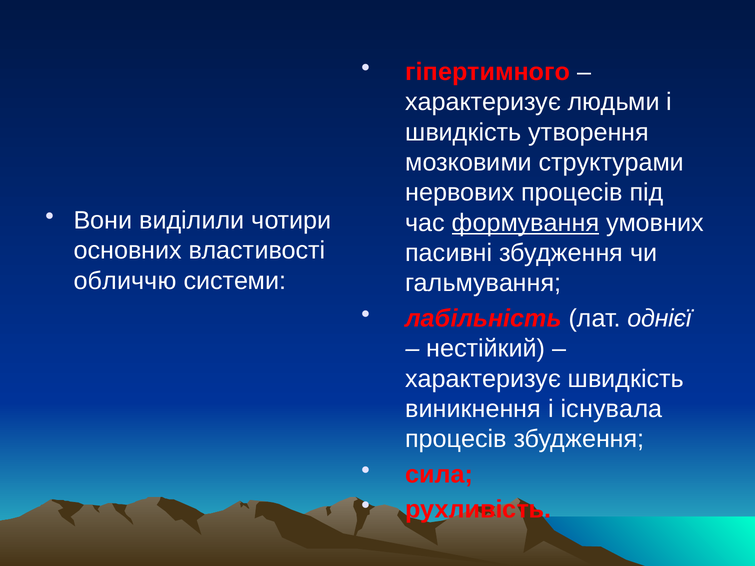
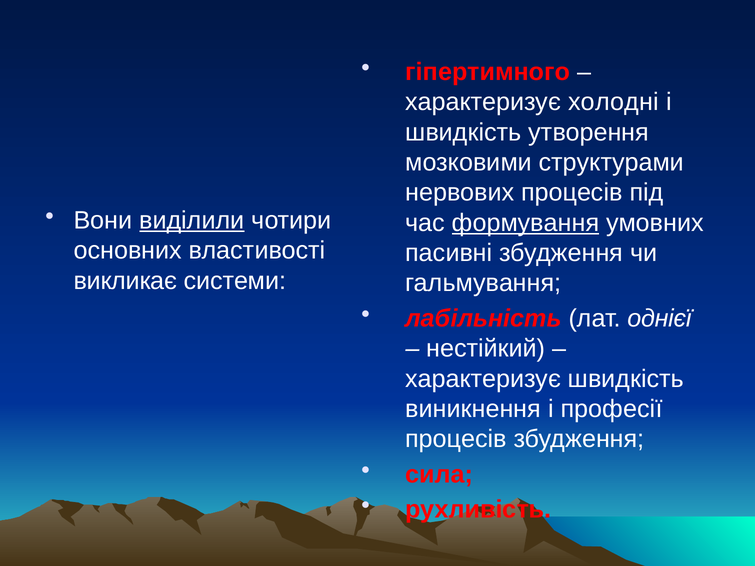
людьми: людьми -> холодні (613, 102)
виділили underline: none -> present (192, 221)
обличчю: обличчю -> викликає (125, 281)
існувала: існувала -> професії (612, 409)
